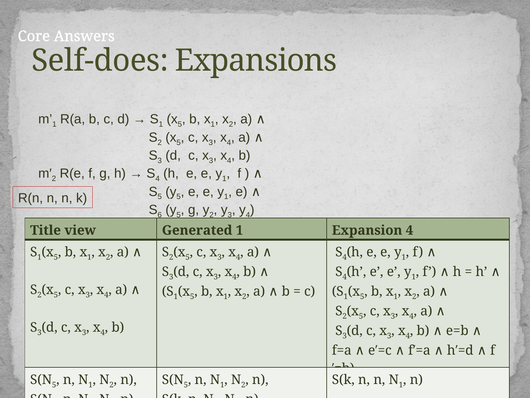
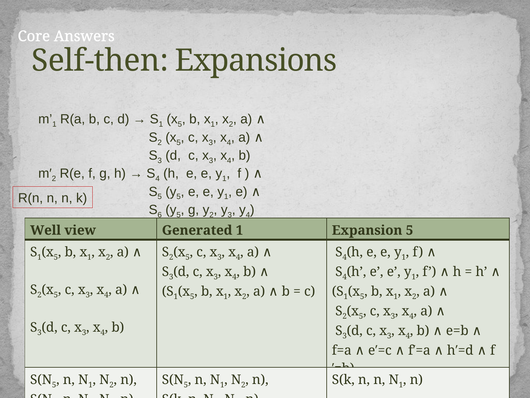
Self-does: Self-does -> Self-then (100, 60)
Title: Title -> Well (46, 230)
Expansion 4: 4 -> 5 (409, 230)
